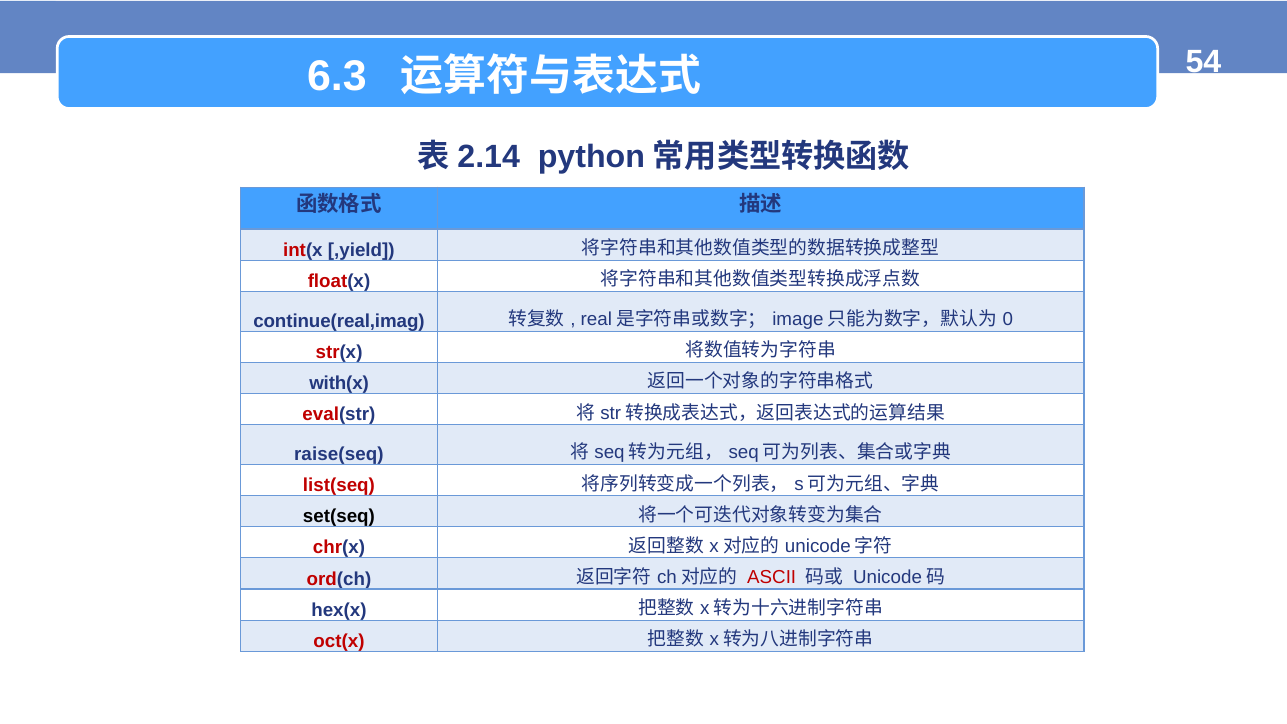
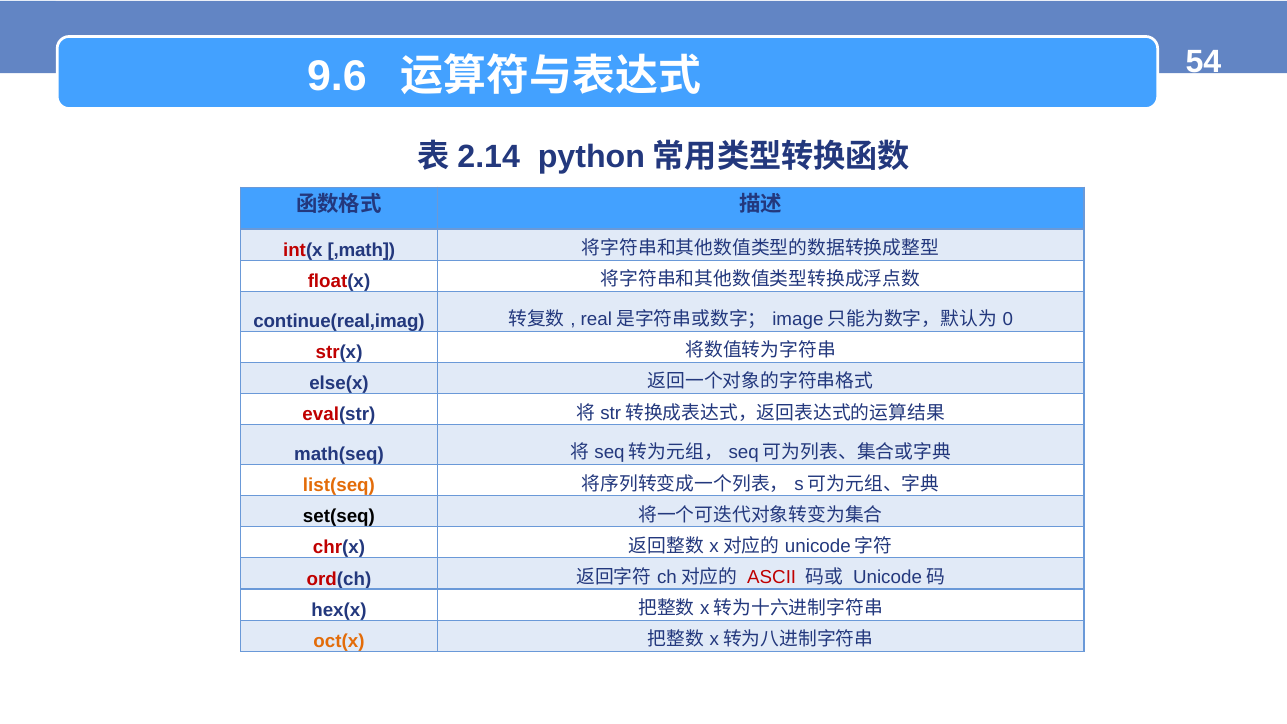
6.3: 6.3 -> 9.6 (337, 76)
,yield: ,yield -> ,math (361, 250)
with(x: with(x -> else(x (339, 383)
raise(seq: raise(seq -> math(seq (339, 454)
list(seq colour: red -> orange (339, 485)
oct(x colour: red -> orange (339, 641)
